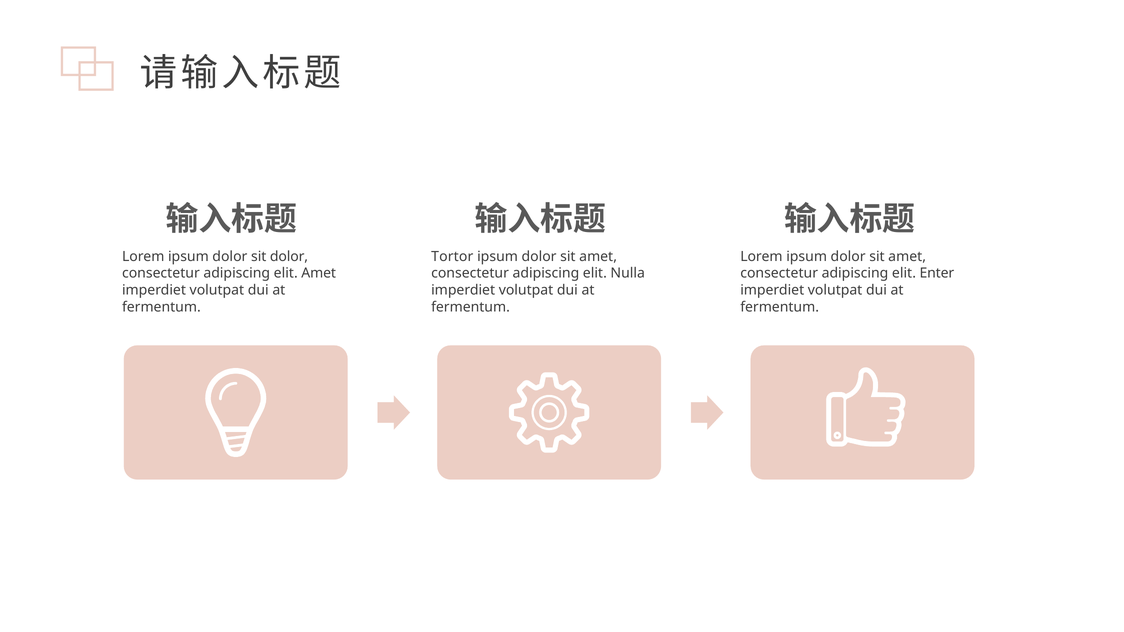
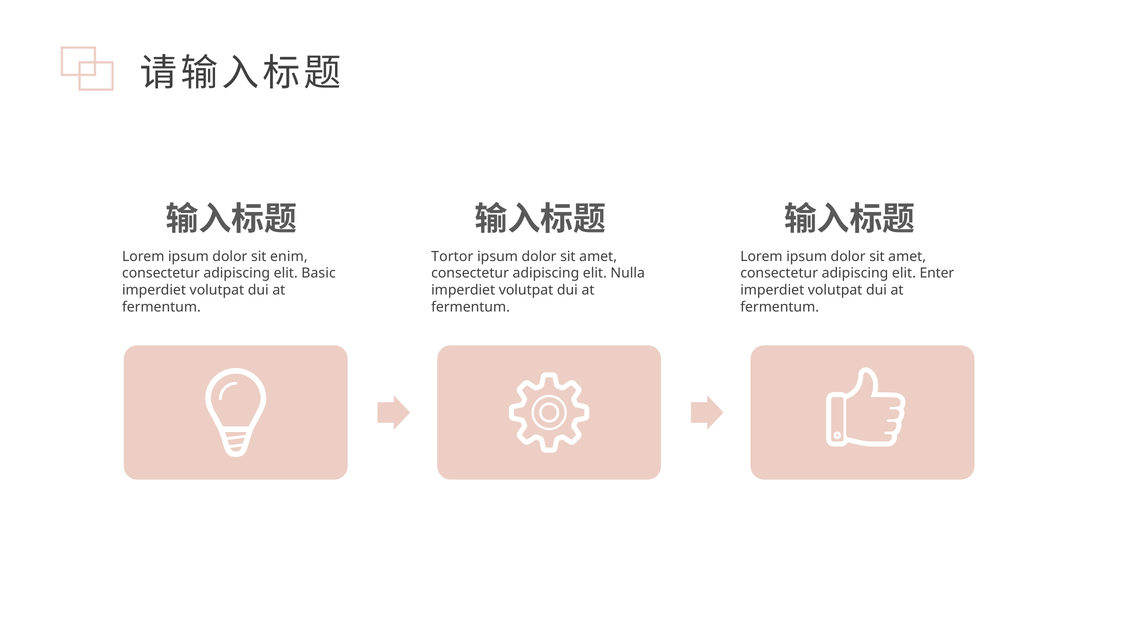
sit dolor: dolor -> enim (289, 257)
elit Amet: Amet -> Basic (319, 273)
